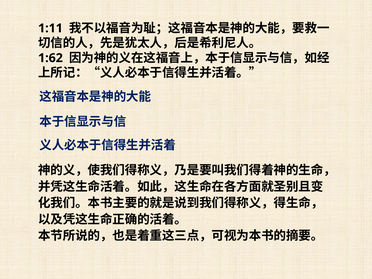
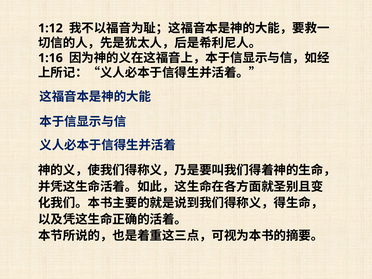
1:11: 1:11 -> 1:12 (50, 28)
1:62: 1:62 -> 1:16 (50, 58)
